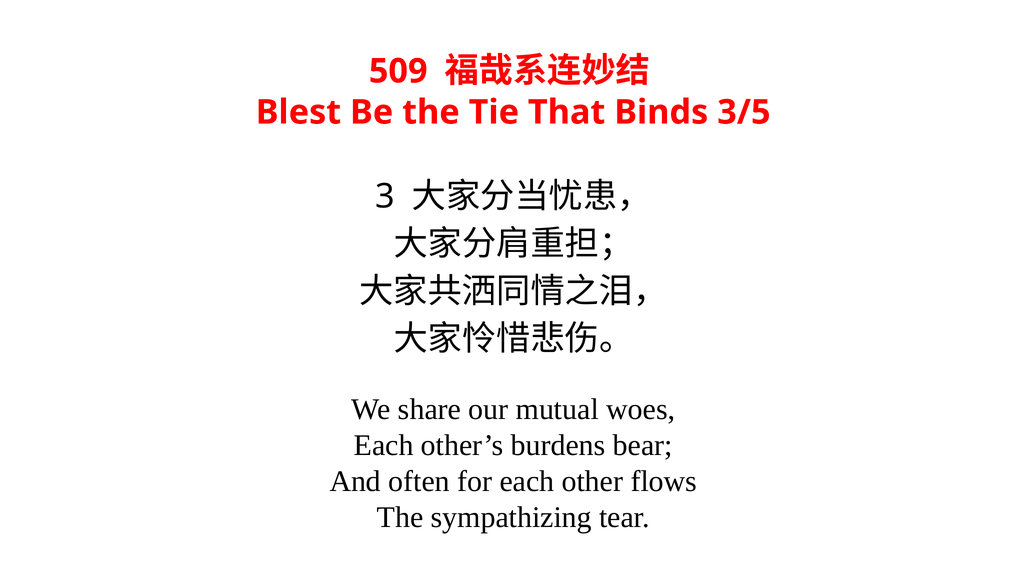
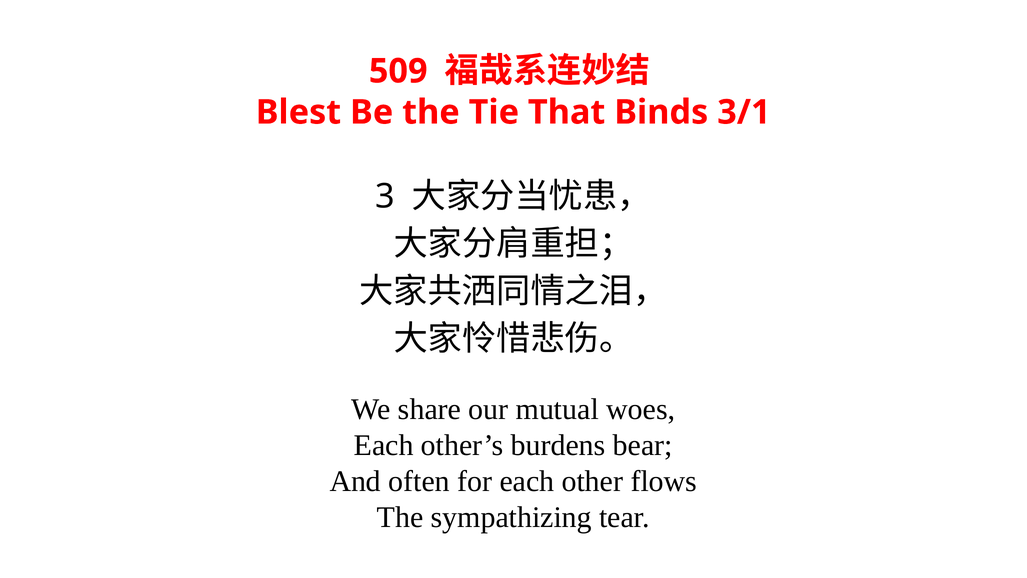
3/5: 3/5 -> 3/1 (744, 112)
